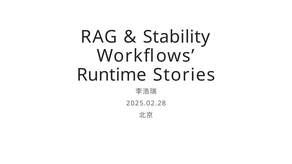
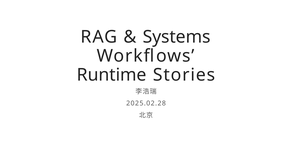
Stability: Stability -> Systems (177, 37)
